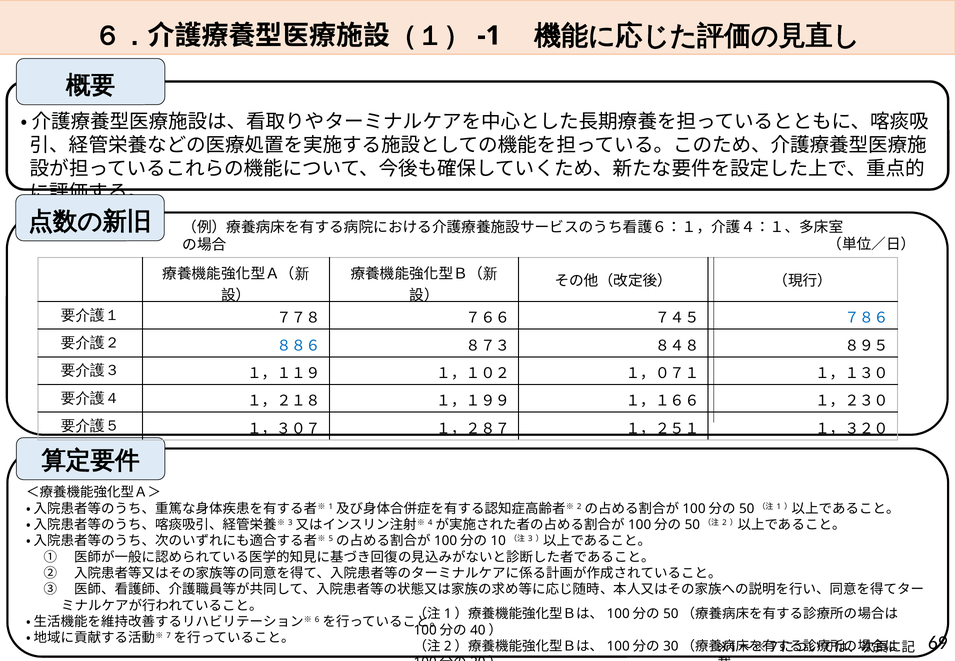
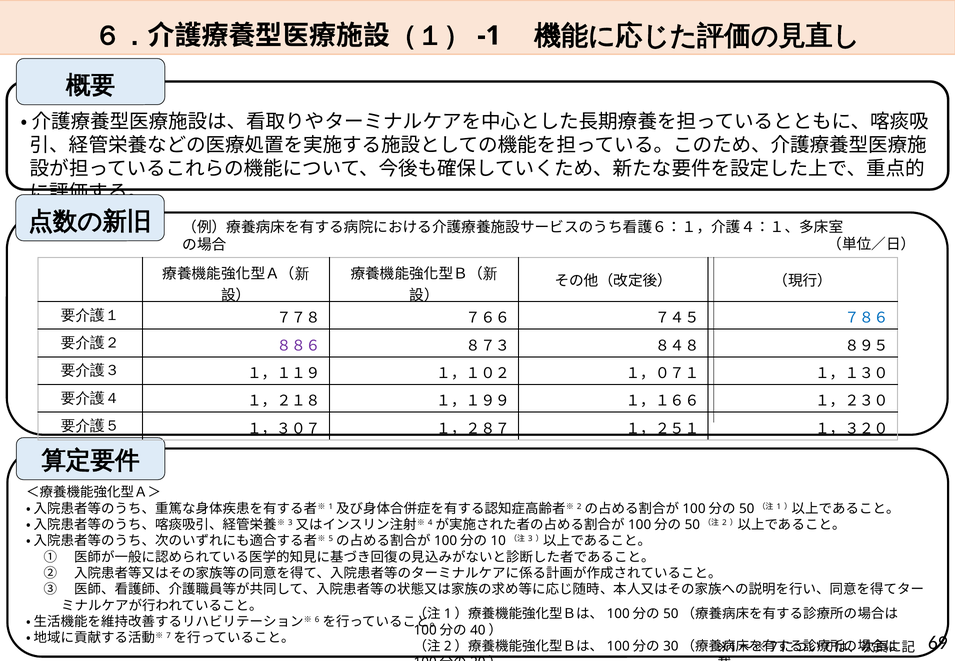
８８６ colour: blue -> purple (299, 346)
